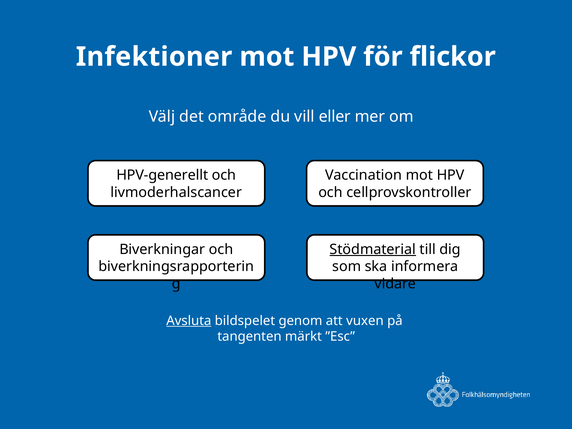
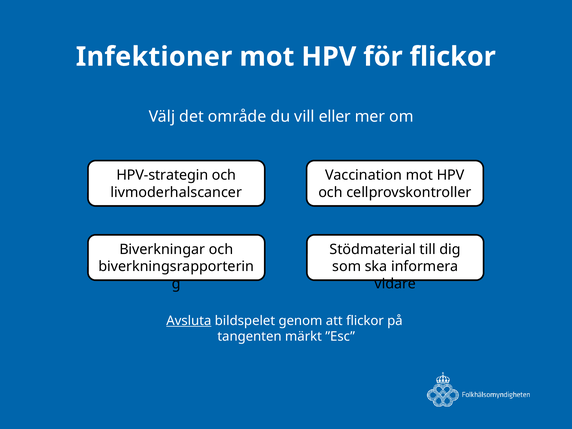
HPV-generellt: HPV-generellt -> HPV-strategin (162, 175)
Stödmaterial underline: present -> none (373, 249)
att vuxen: vuxen -> flickor (365, 321)
